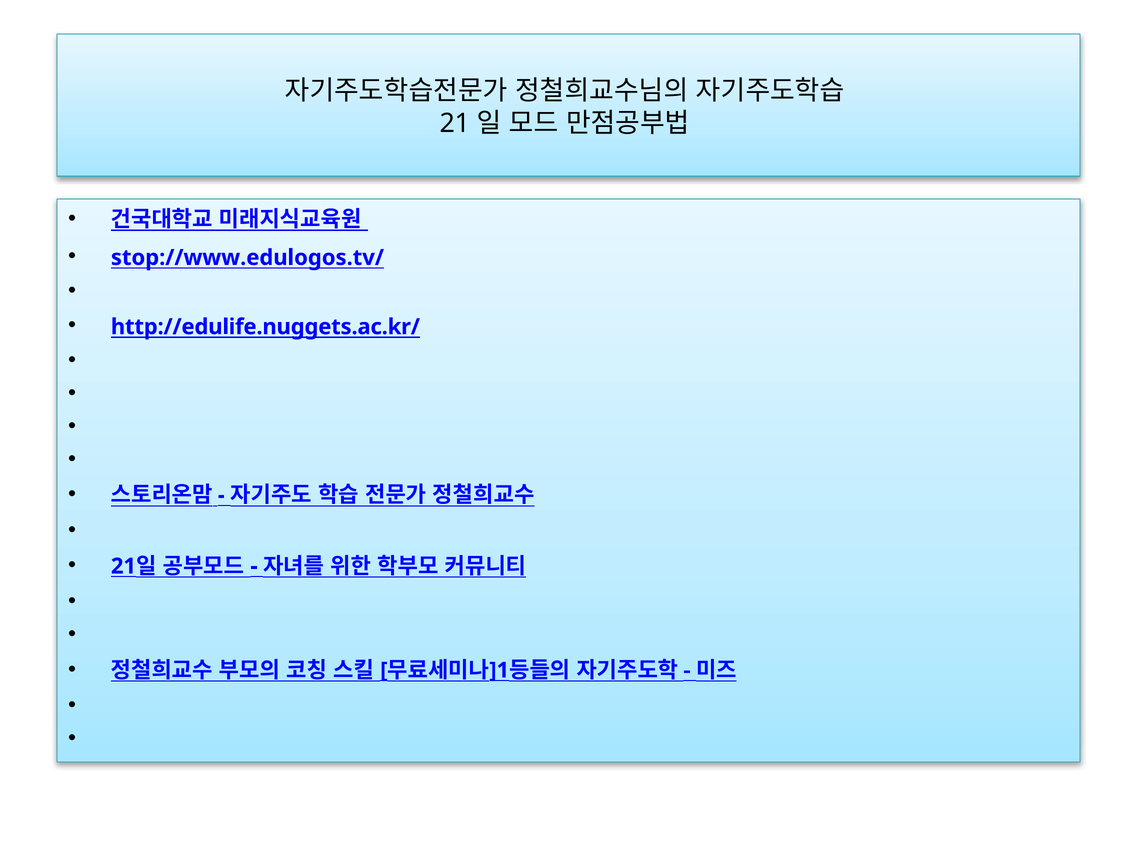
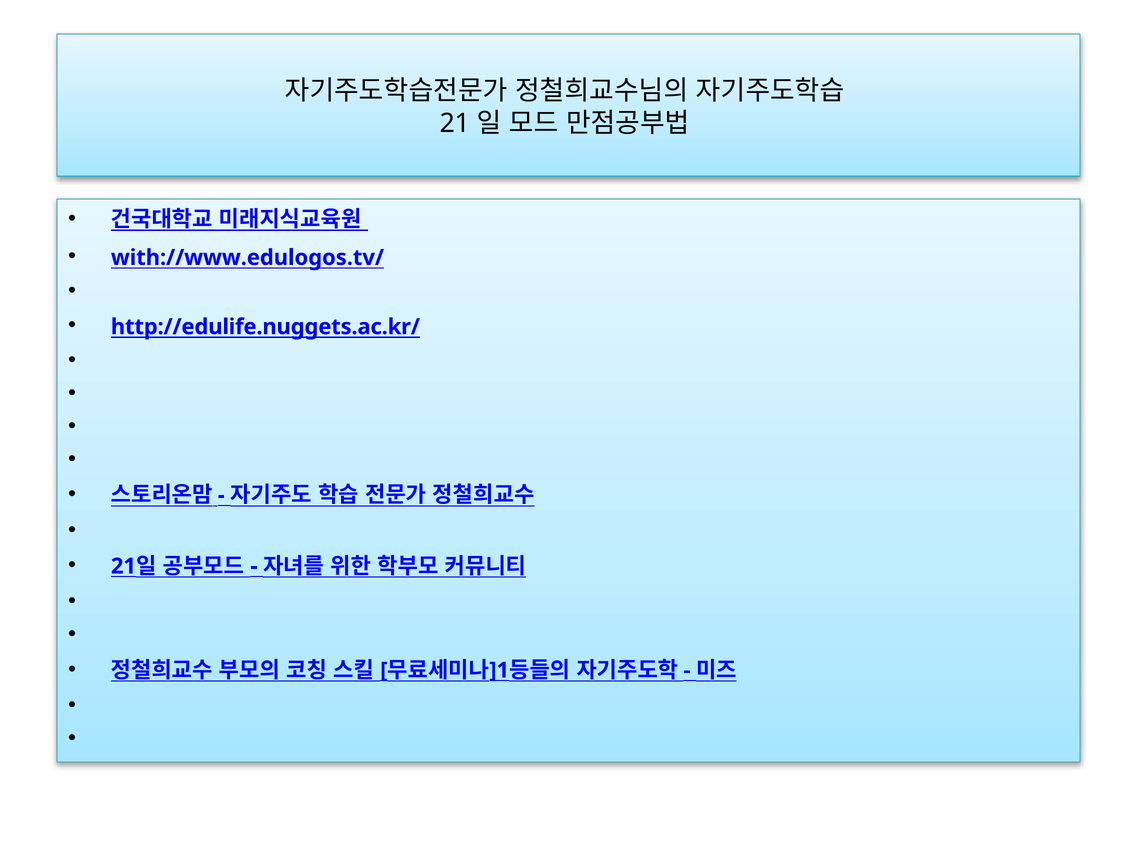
stop://www.edulogos.tv/: stop://www.edulogos.tv/ -> with://www.edulogos.tv/ (247, 258)
